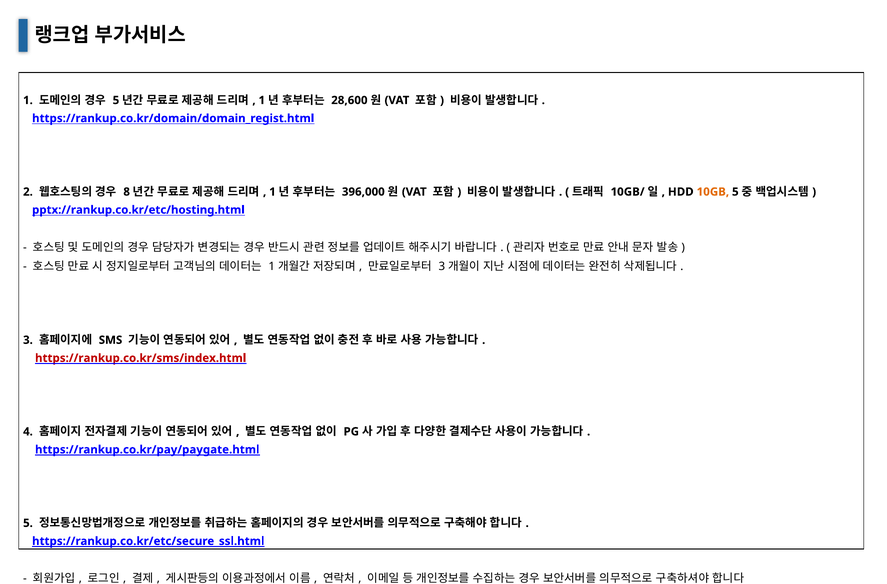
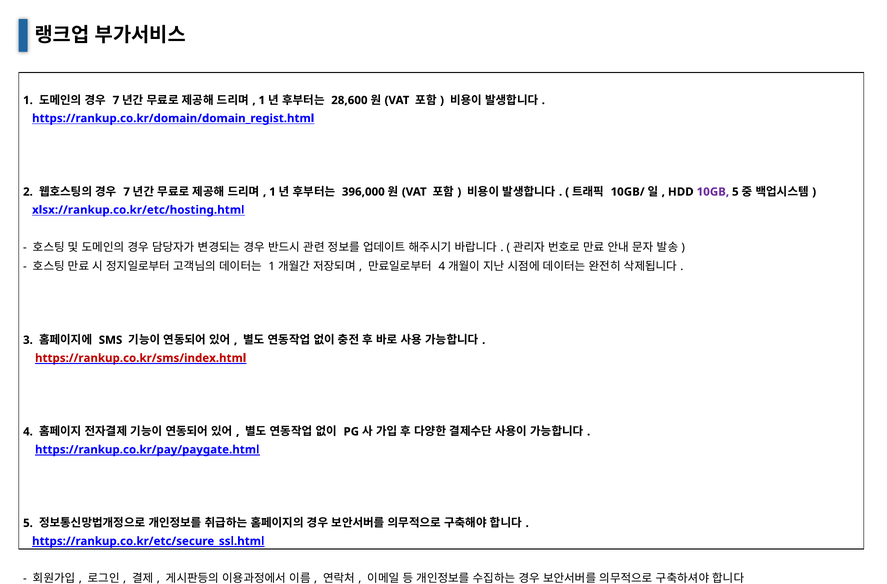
5: 5 -> 7 (116, 100)
8: 8 -> 7 (127, 192)
10GB colour: orange -> purple (713, 192)
pptx://rankup.co.kr/etc/hosting.html: pptx://rankup.co.kr/etc/hosting.html -> xlsx://rankup.co.kr/etc/hosting.html (138, 210)
3: 3 -> 4 (442, 266)
